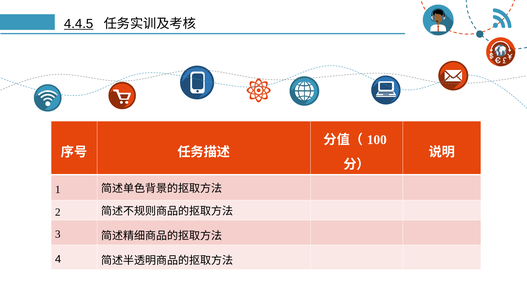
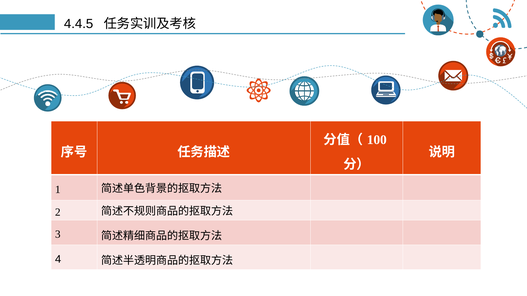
4.4.5 underline: present -> none (79, 24)
